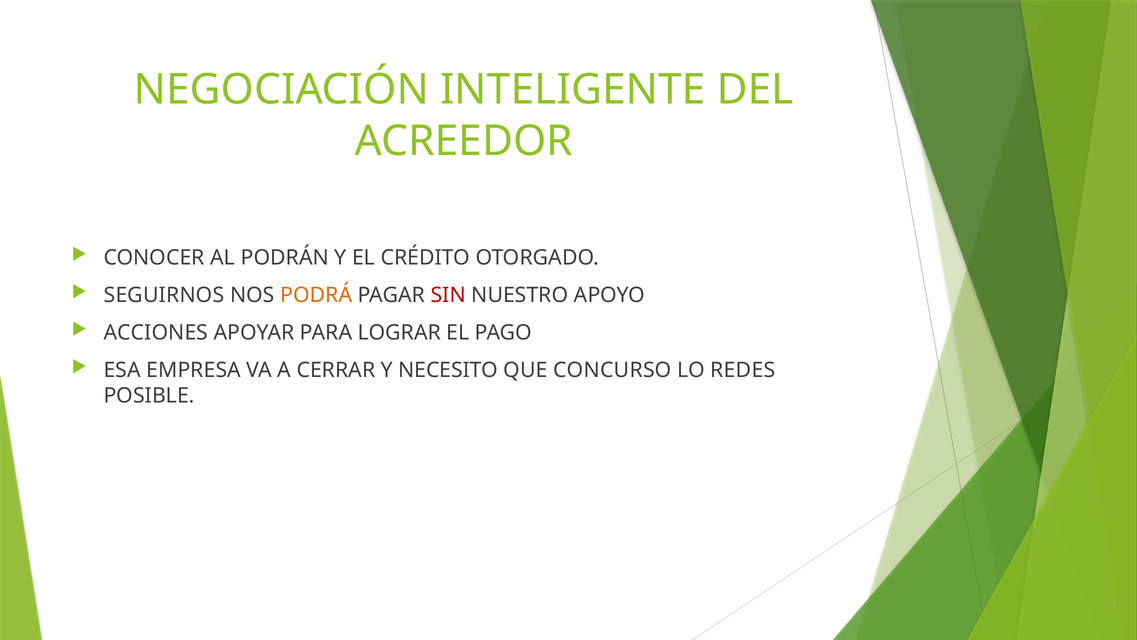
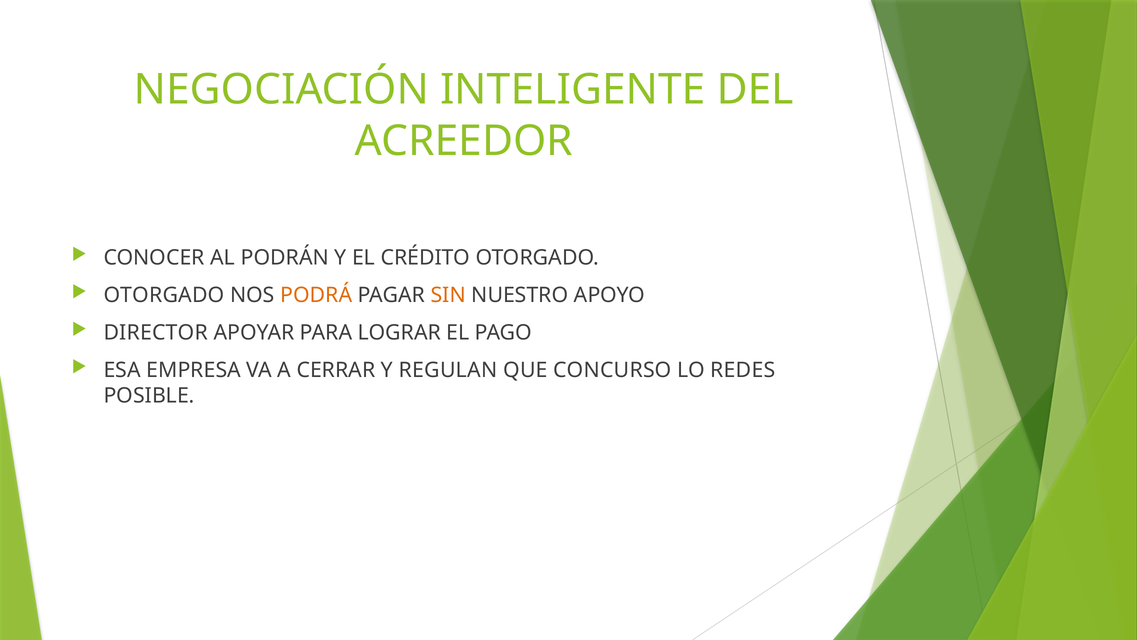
SEGUIRNOS: SEGUIRNOS -> OTORGADO (164, 295)
SIN colour: red -> orange (448, 295)
ACCIONES: ACCIONES -> DIRECTOR (156, 332)
NECESITO: NECESITO -> REGULAN (448, 370)
